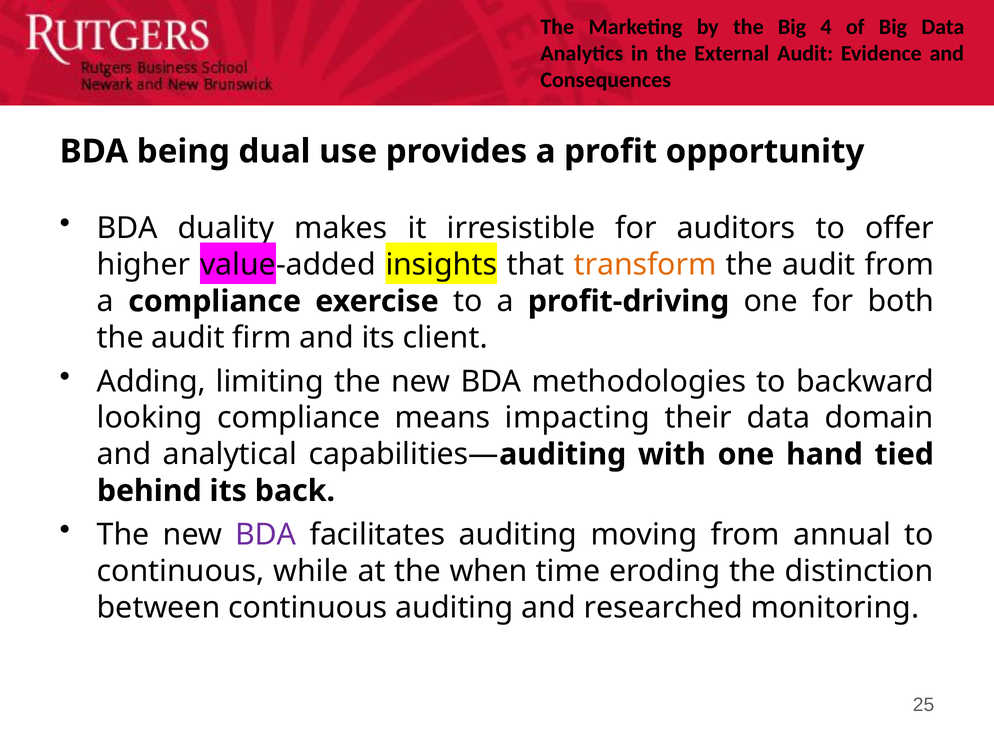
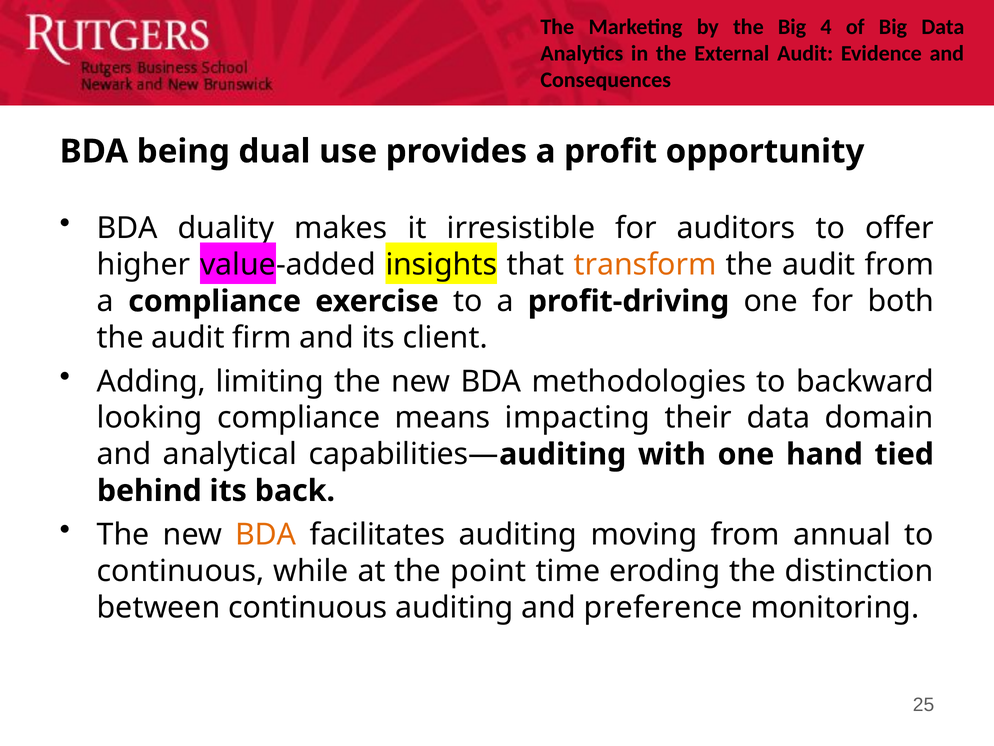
BDA colour: purple -> orange (266, 534)
when: when -> point (488, 571)
researched: researched -> preference (663, 607)
